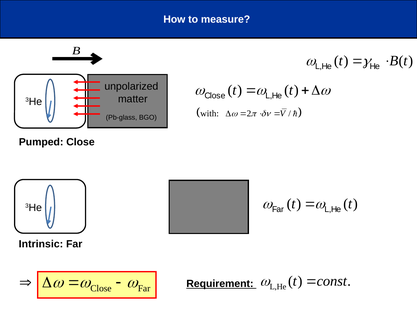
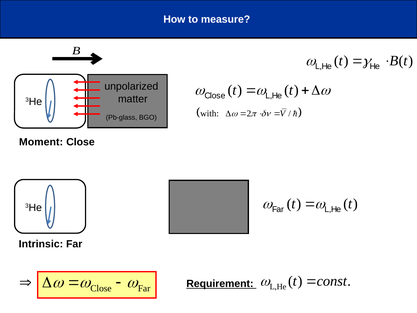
Pumped: Pumped -> Moment (41, 142)
